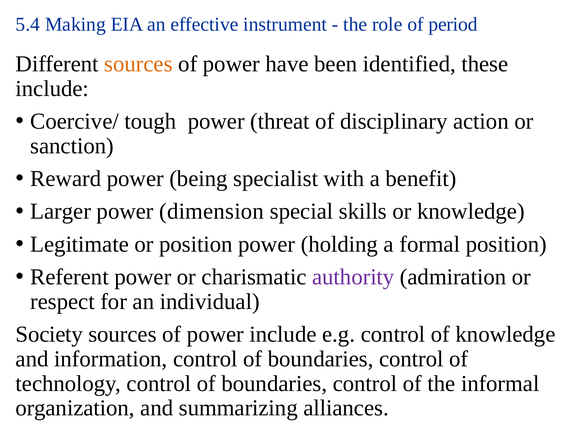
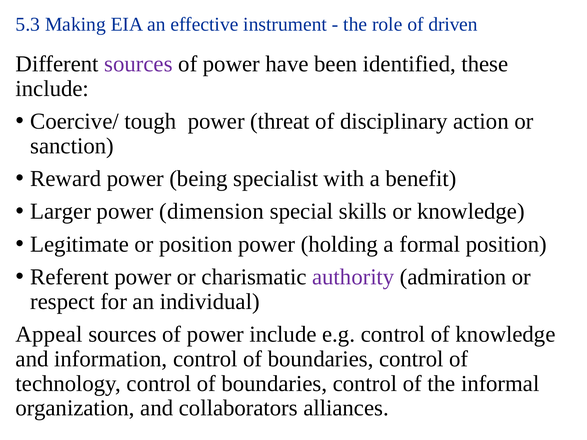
5.4: 5.4 -> 5.3 (28, 24)
period: period -> driven (453, 24)
sources colour: orange -> purple (138, 64)
Society: Society -> Appeal (49, 334)
summarizing: summarizing -> collaborators (238, 408)
